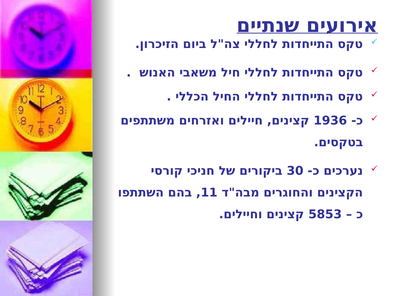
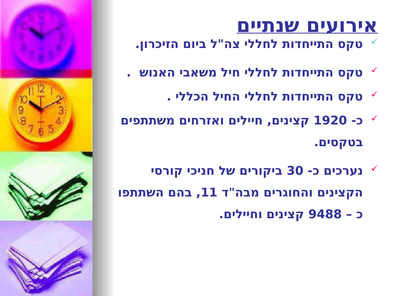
1936: 1936 -> 1920 (330, 121)
5853: 5853 -> 9488 (325, 214)
